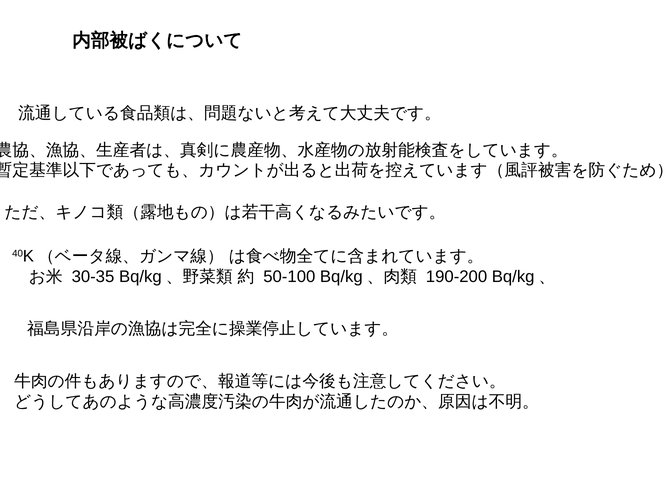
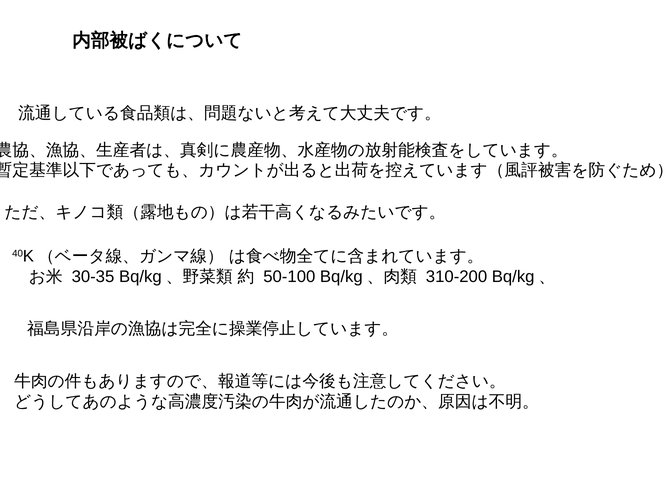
190-200: 190-200 -> 310-200 (457, 276)
